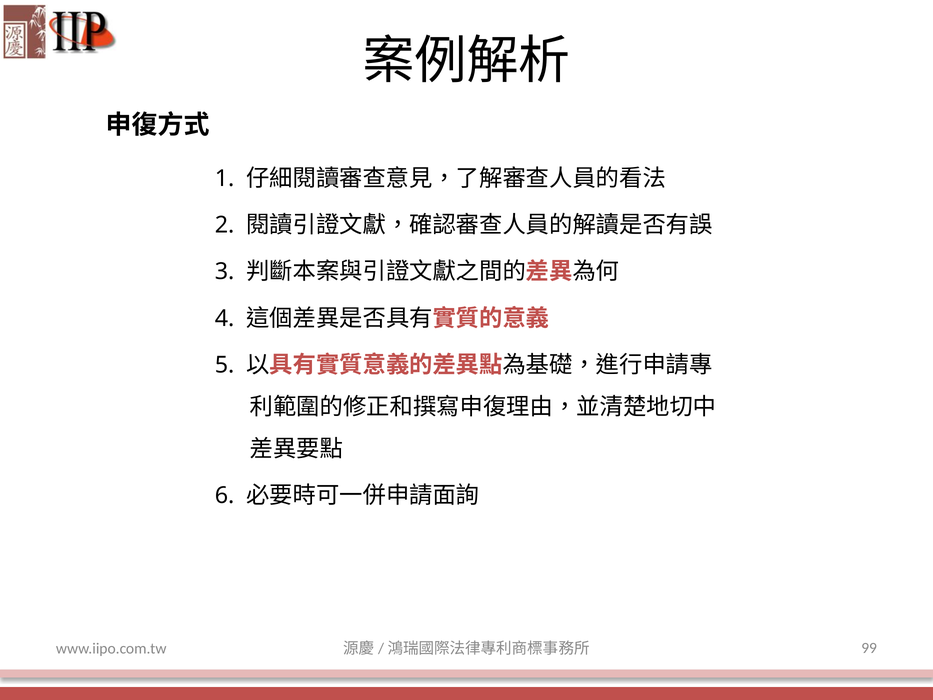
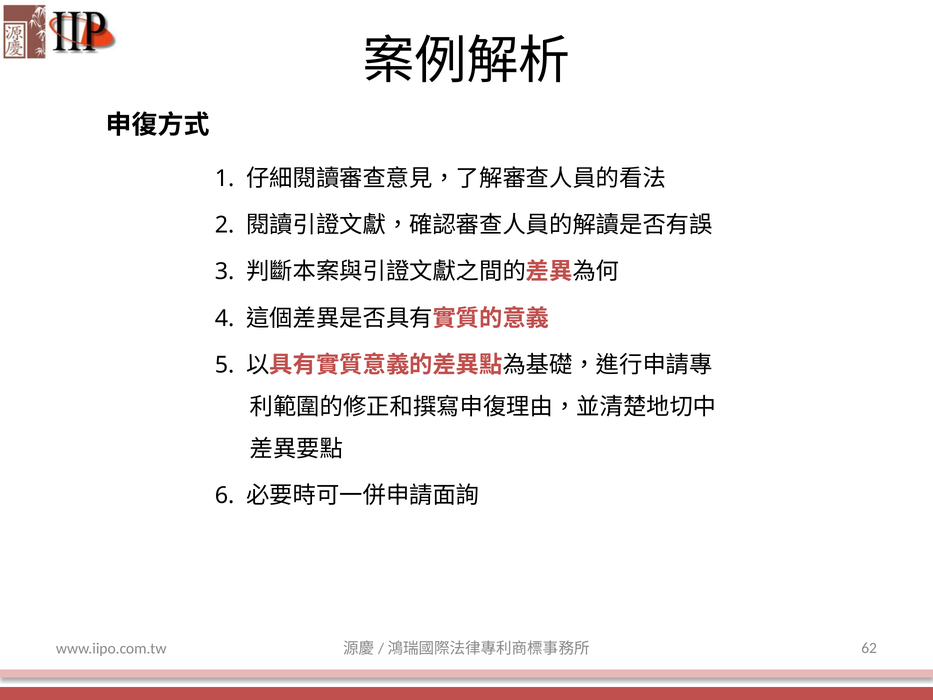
99: 99 -> 62 (869, 648)
